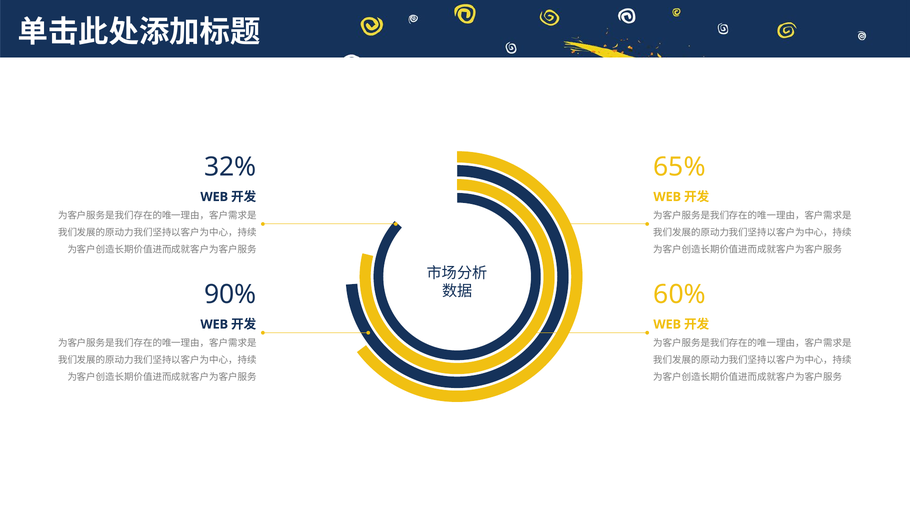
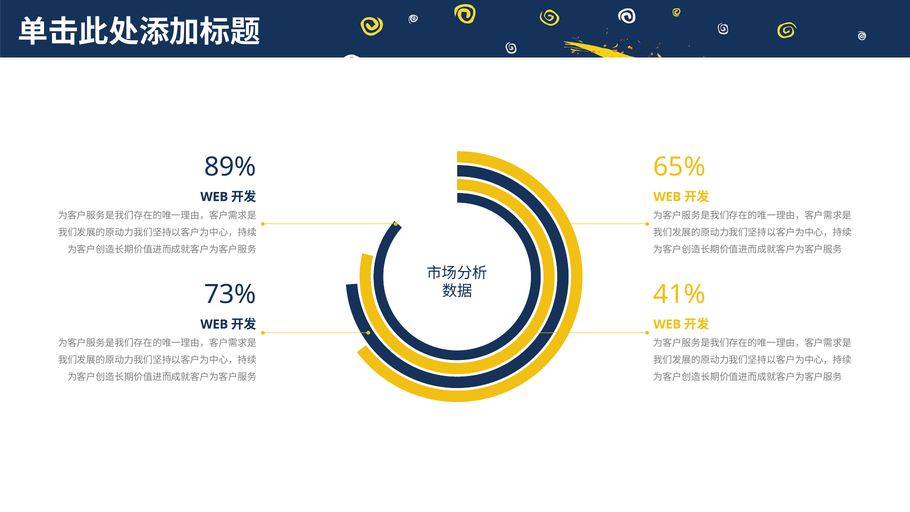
32%: 32% -> 89% (230, 167)
90%: 90% -> 73% (230, 294)
60%: 60% -> 41% (680, 294)
